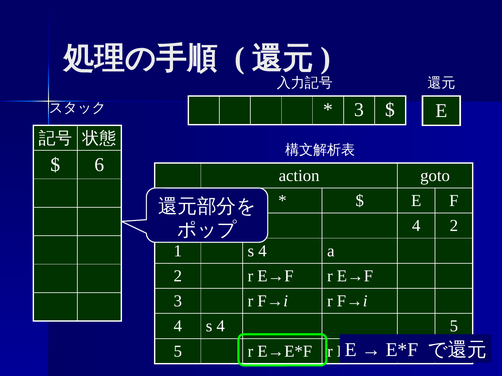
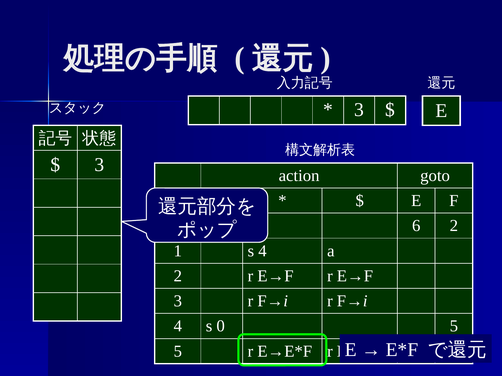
6: 6 -> 3 (99, 165)
4: 4 -> 6 (416, 226)
4 s 4: 4 -> 0 (221, 327)
